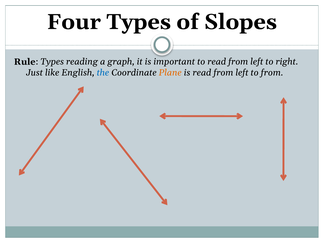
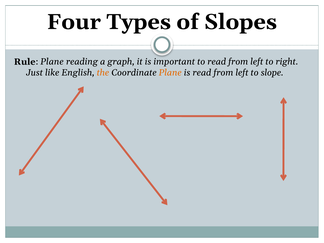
Rule Types: Types -> Plane (52, 62)
the colour: blue -> orange (103, 73)
to from: from -> slope (272, 73)
